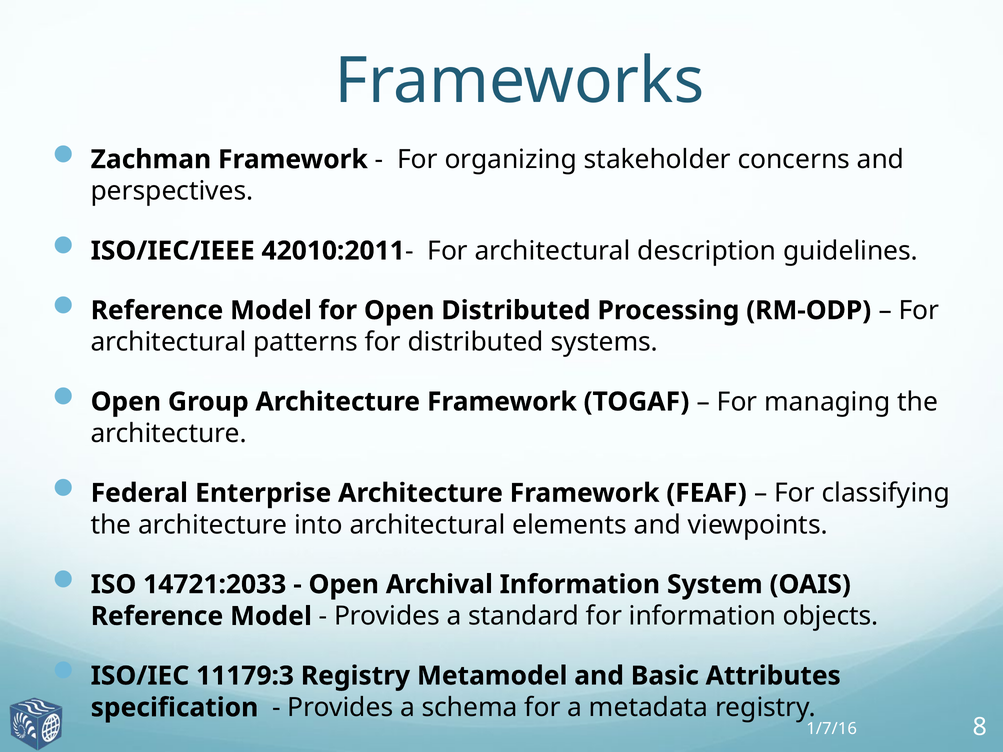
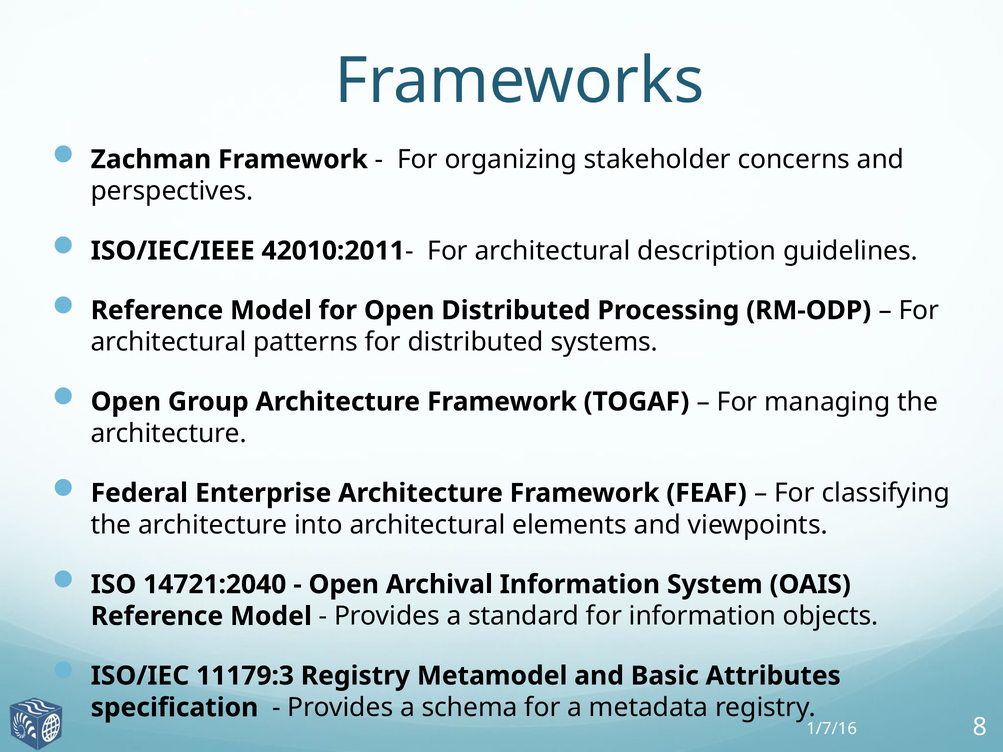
14721:2033: 14721:2033 -> 14721:2040 (215, 585)
